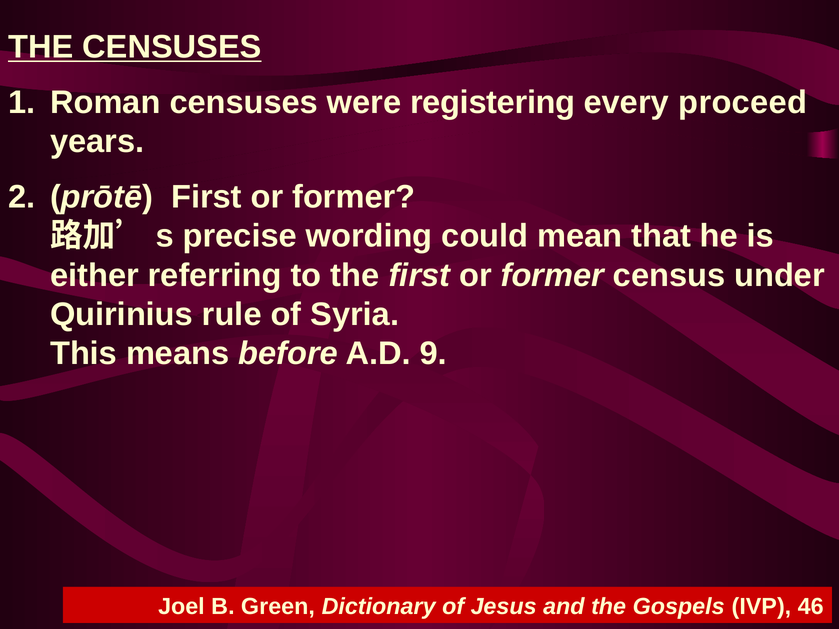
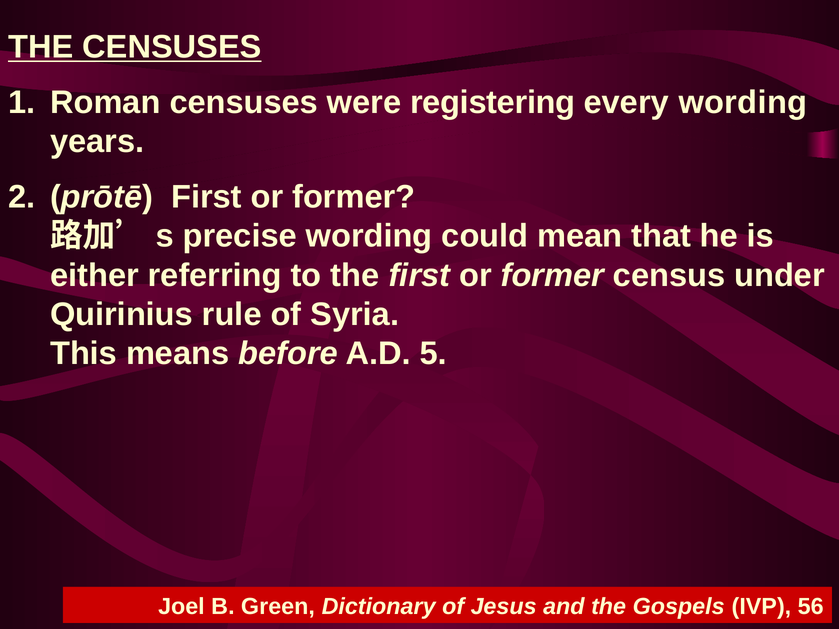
every proceed: proceed -> wording (743, 102)
9: 9 -> 5 (433, 354)
46: 46 -> 56 (811, 607)
